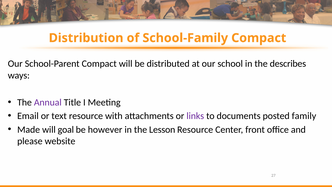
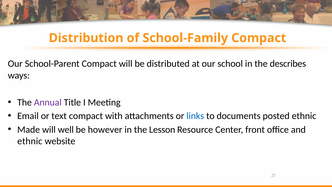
text resource: resource -> compact (86, 116)
links colour: purple -> blue (195, 116)
posted family: family -> ethnic (304, 116)
goal: goal -> well (66, 129)
please: please -> ethnic (30, 141)
